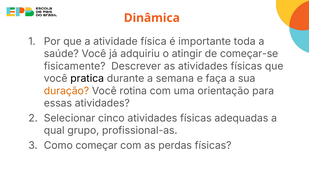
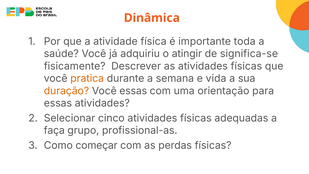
começar-se: começar-se -> significa-se (249, 54)
pratica colour: black -> orange (87, 78)
faça: faça -> vida (216, 78)
Você rotina: rotina -> essas (133, 91)
qual: qual -> faça (54, 130)
